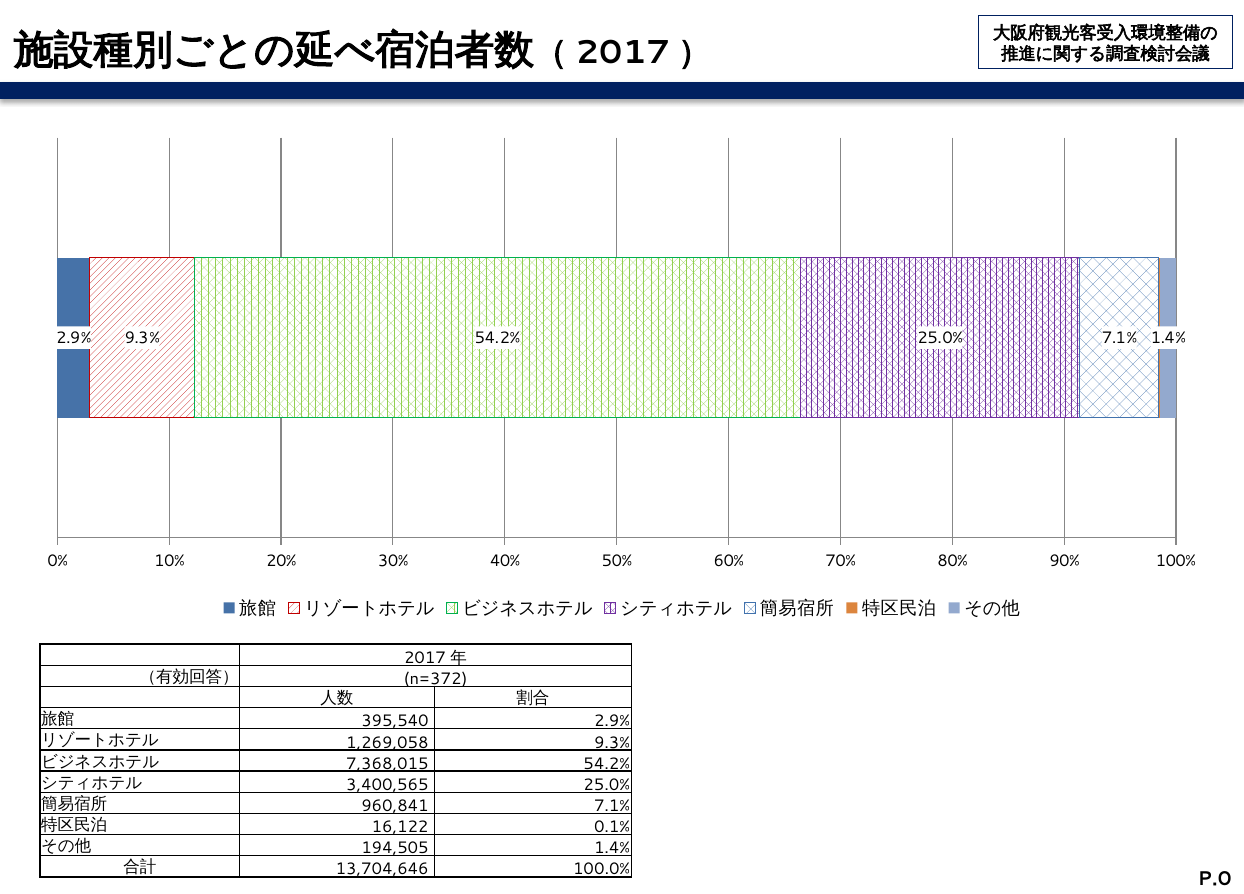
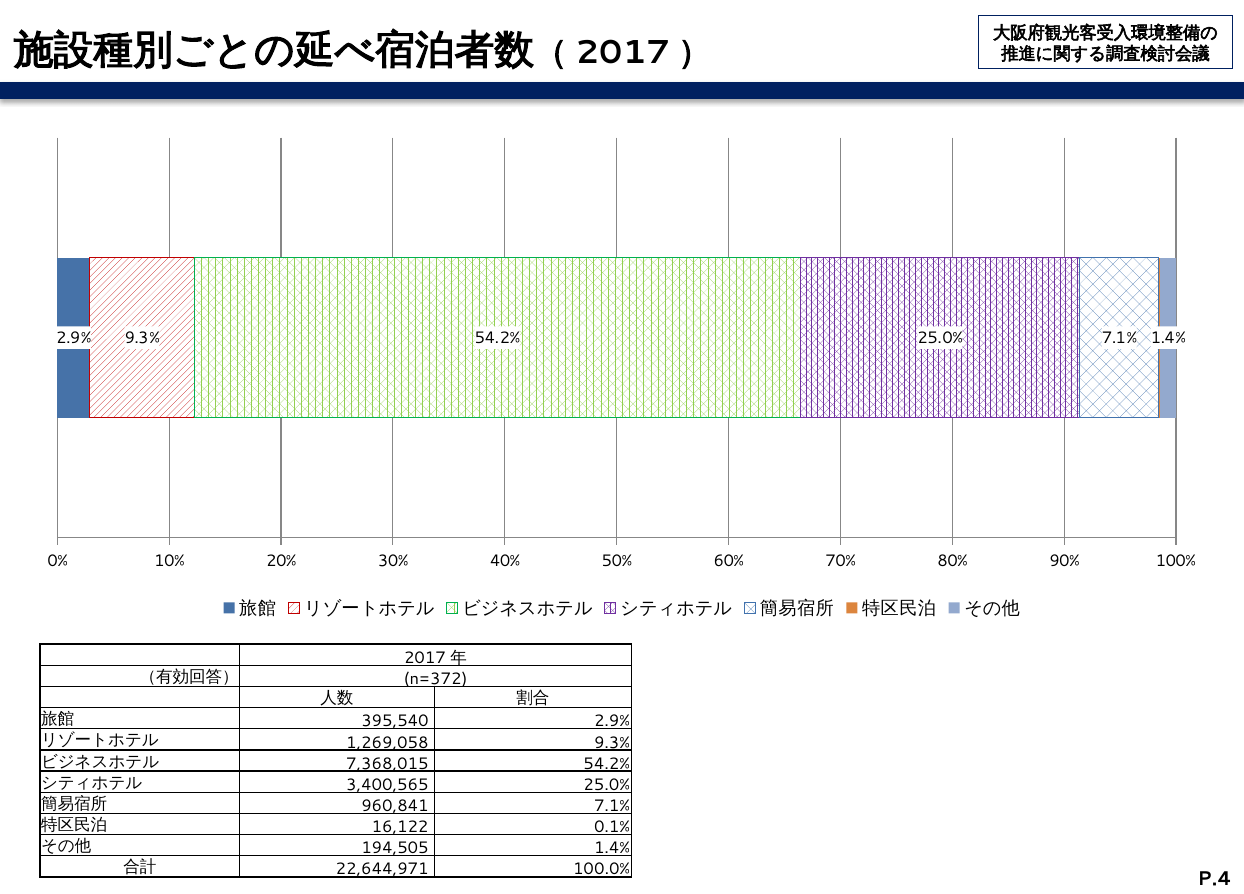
13,704,646: 13,704,646 -> 22,644,971 (382, 870)
P.0: P.0 -> P.4 (1215, 879)
